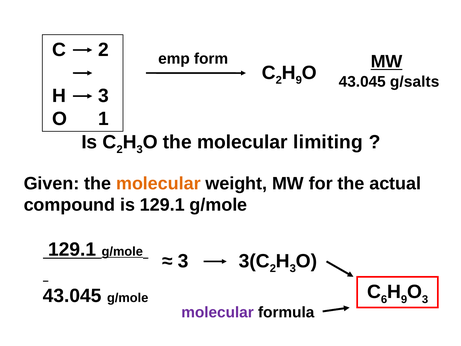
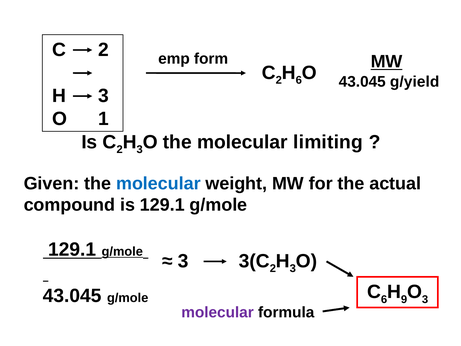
2 H 9: 9 -> 6 (299, 80)
g/salts: g/salts -> g/yield (415, 82)
molecular colour: orange -> blue (158, 183)
